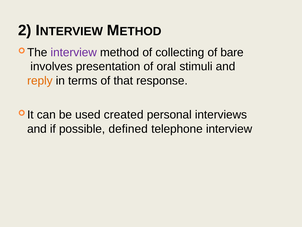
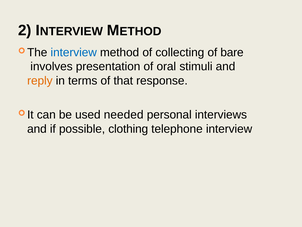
interview colour: purple -> blue (74, 52)
created: created -> needed (124, 115)
defined: defined -> clothing (128, 129)
